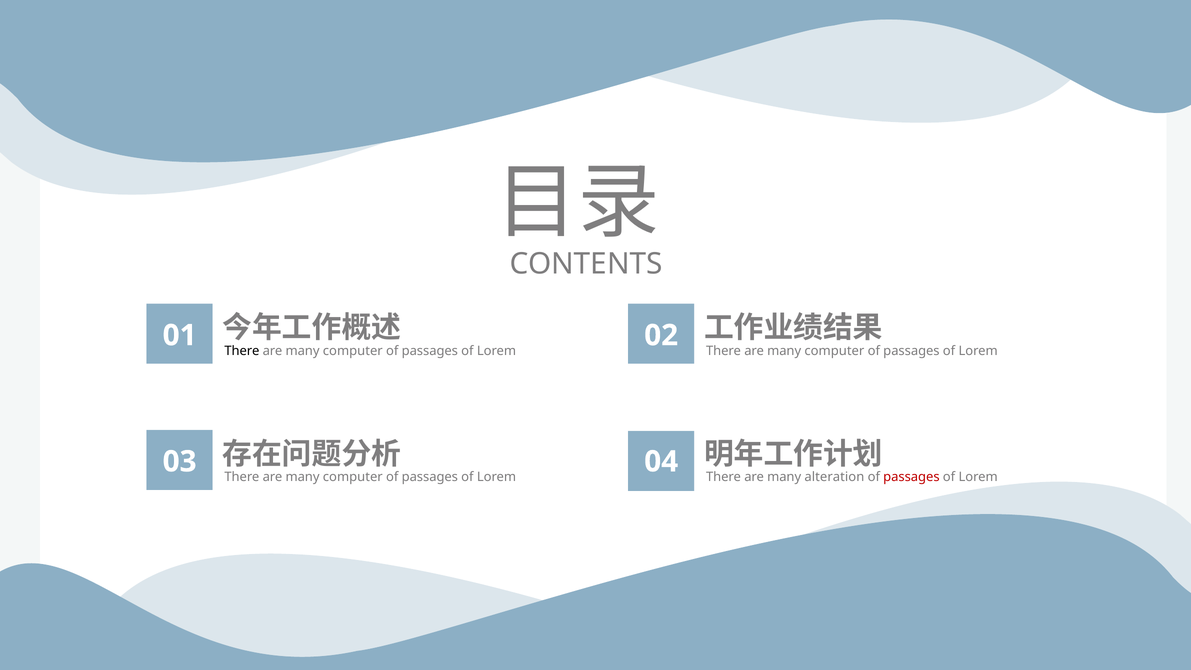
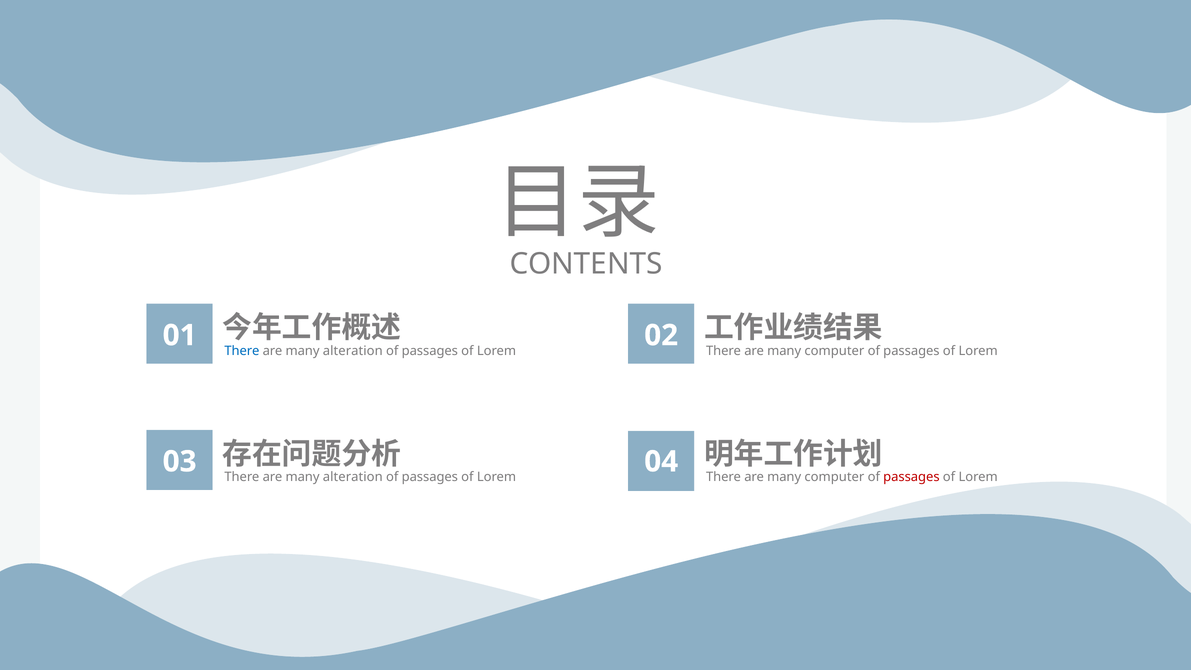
There colour: black -> blue (242, 351)
computer: computer -> alteration (353, 351)
computer: computer -> alteration (353, 477)
alteration: alteration -> computer (834, 477)
